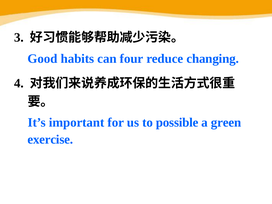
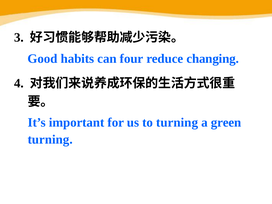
to possible: possible -> turning (177, 123)
exercise: exercise -> turning (50, 139)
